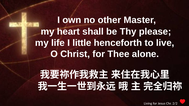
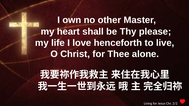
little: little -> love (82, 43)
